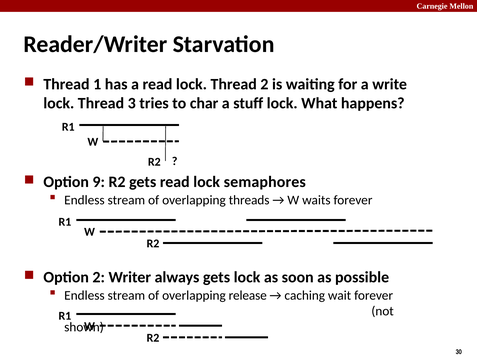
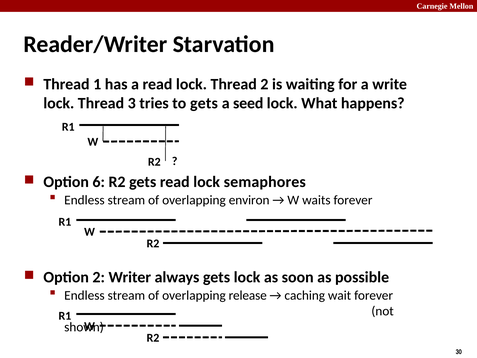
to char: char -> gets (204, 103)
stuff: stuff -> seed (248, 103)
9: 9 -> 6 (99, 182)
threads: threads -> environ (249, 200)
